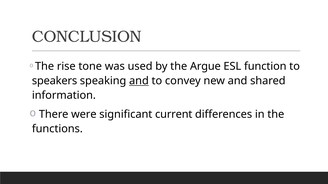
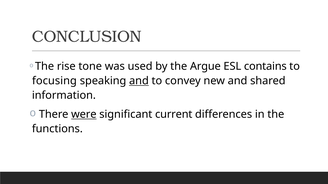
function: function -> contains (265, 67)
speakers: speakers -> focusing (54, 81)
were underline: none -> present (84, 115)
